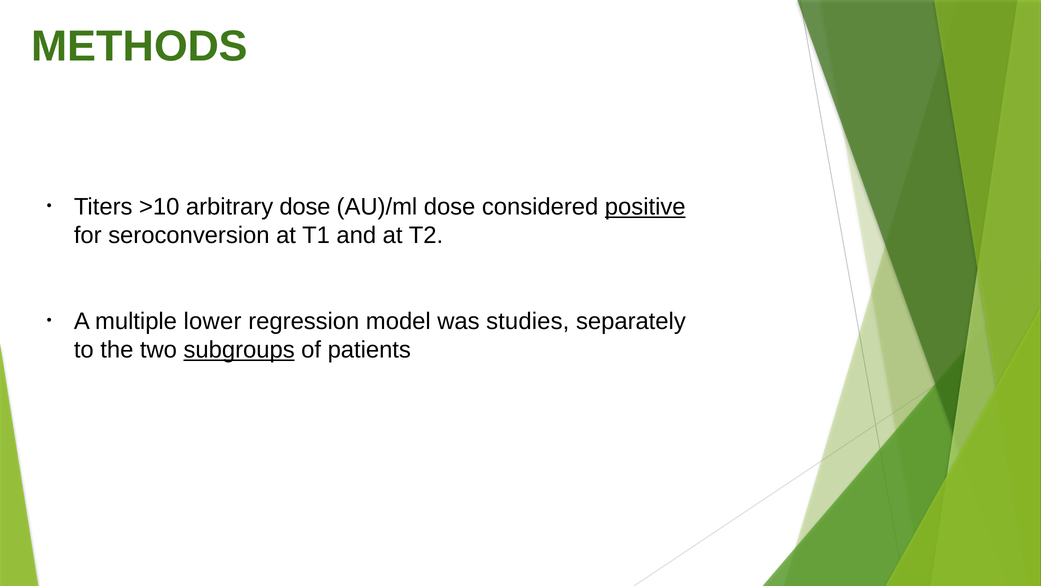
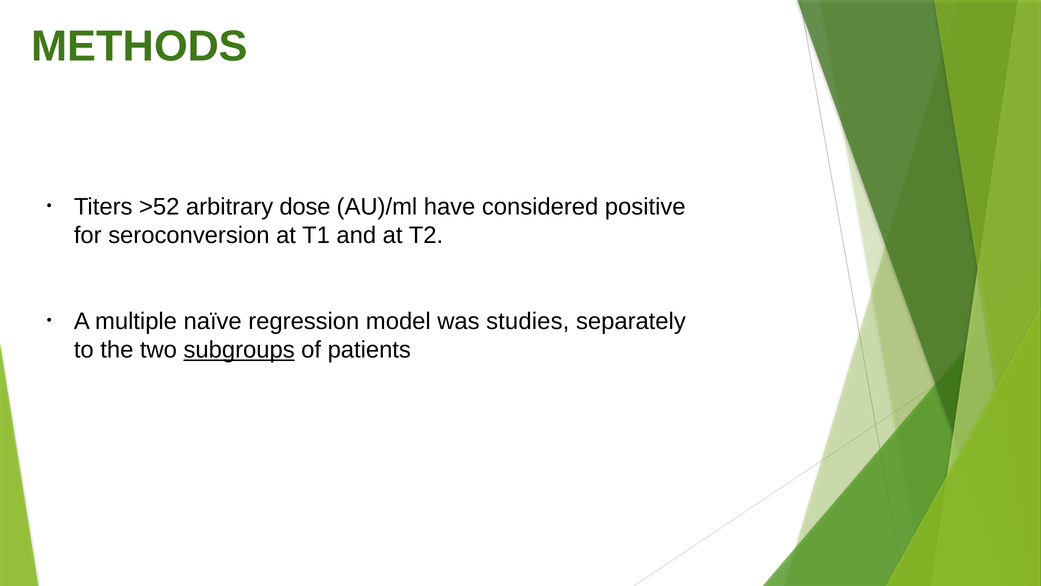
>10: >10 -> >52 (159, 207)
AU)/ml dose: dose -> have (450, 207)
positive underline: present -> none (645, 207)
lower: lower -> naïve (213, 321)
